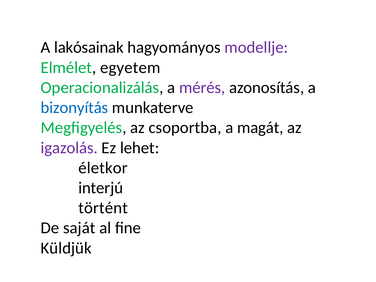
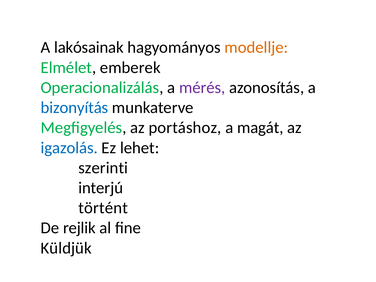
modellje colour: purple -> orange (256, 47)
egyetem: egyetem -> emberek (130, 68)
csoportba: csoportba -> portáshoz (185, 128)
igazolás colour: purple -> blue (69, 148)
életkor: életkor -> szerinti (103, 168)
saját: saját -> rejlik (79, 228)
